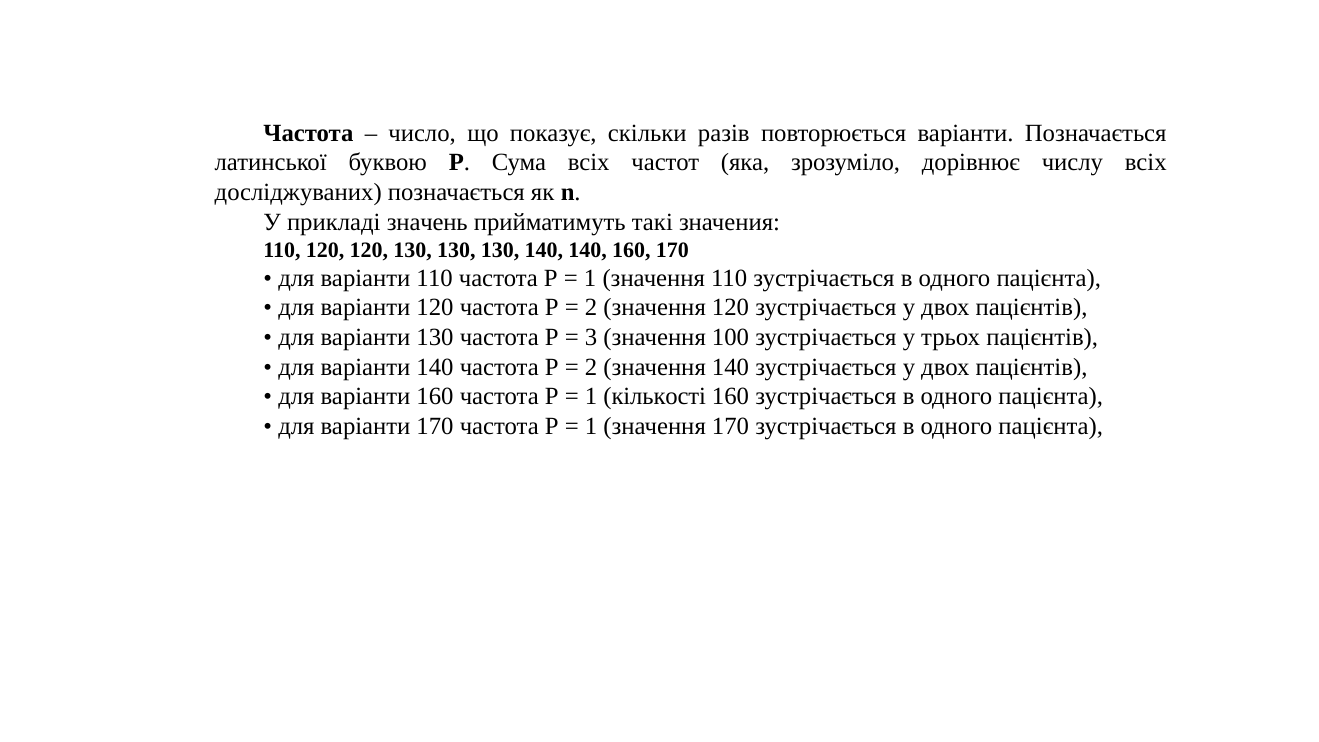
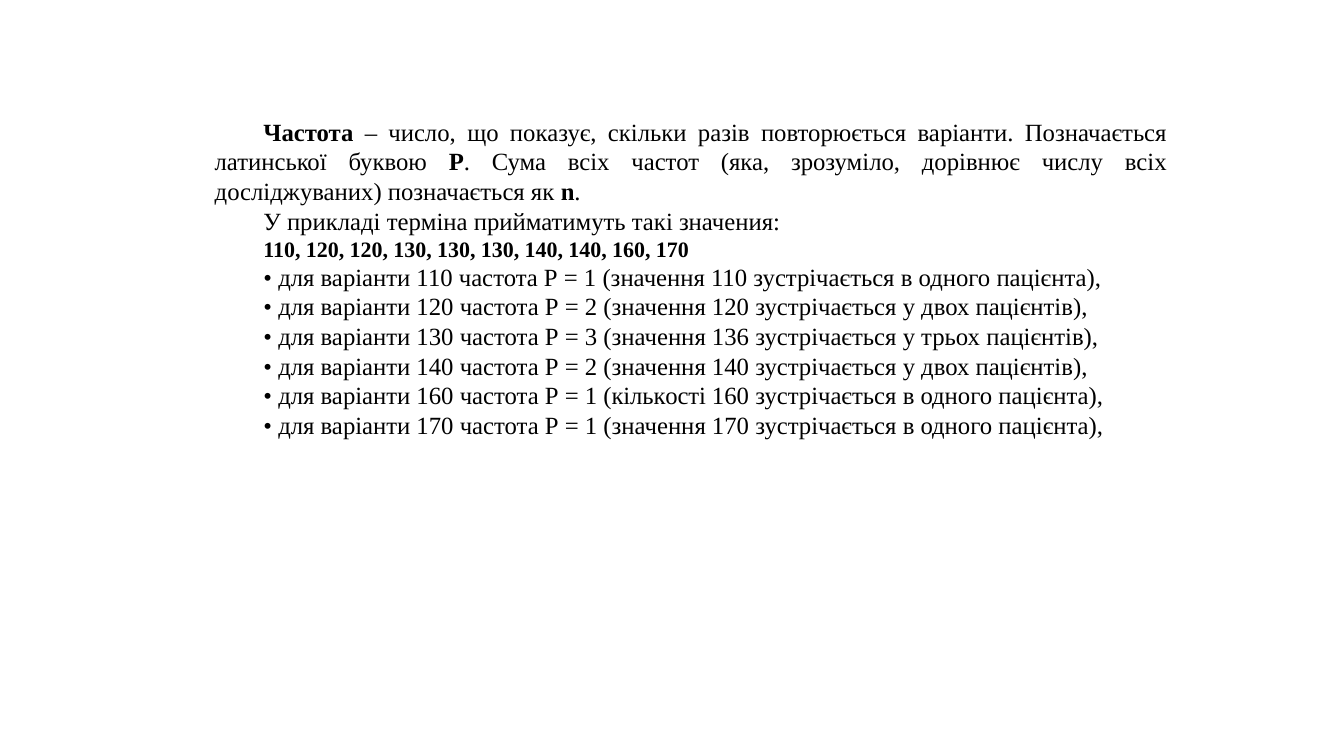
значень: значень -> терміна (427, 222)
100: 100 -> 136 (731, 337)
